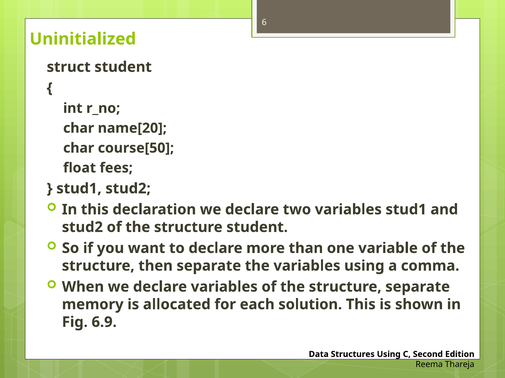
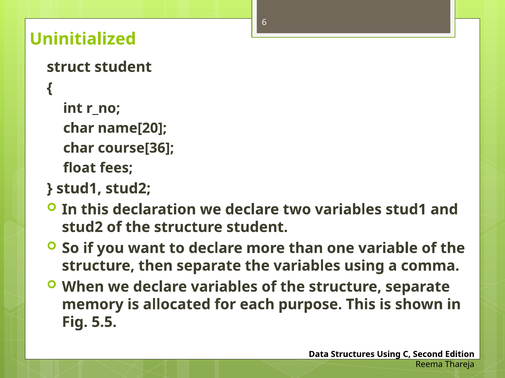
course[50: course[50 -> course[36 (136, 148)
solution: solution -> purpose (310, 305)
6.9: 6.9 -> 5.5 (104, 323)
